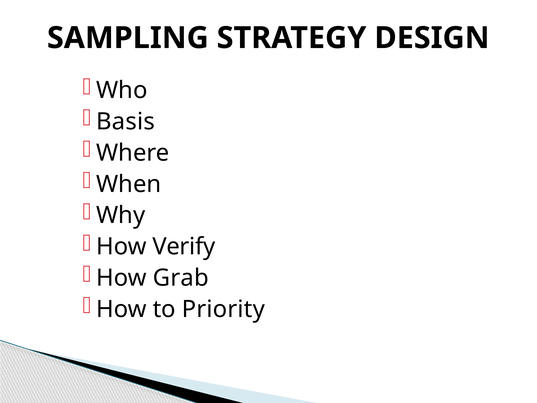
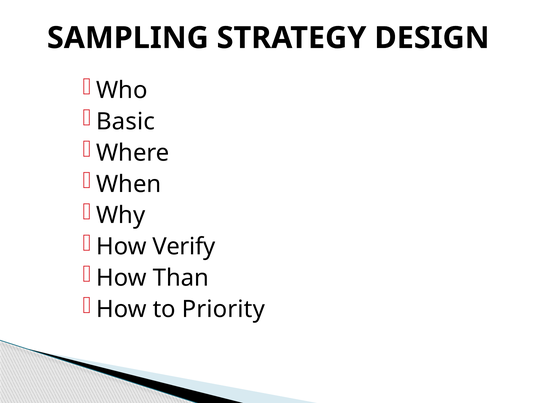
Basis: Basis -> Basic (125, 122)
Grab: Grab -> Than (181, 278)
